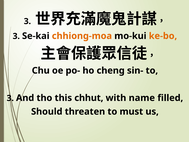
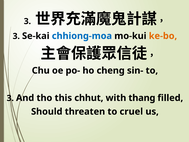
chhiong-moa colour: orange -> blue (82, 36)
name: name -> thang (142, 98)
must: must -> cruel (131, 111)
